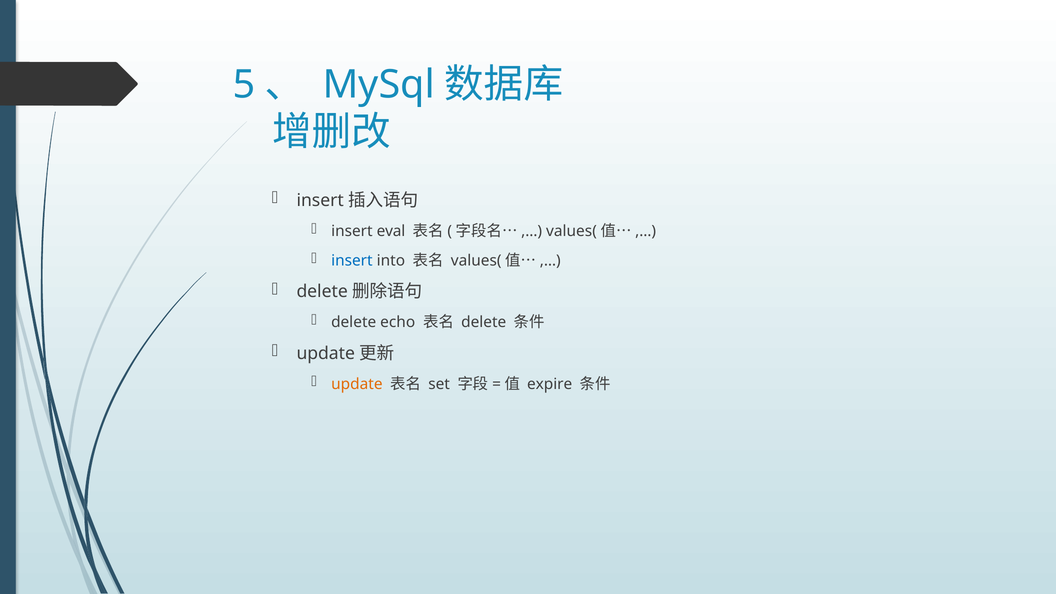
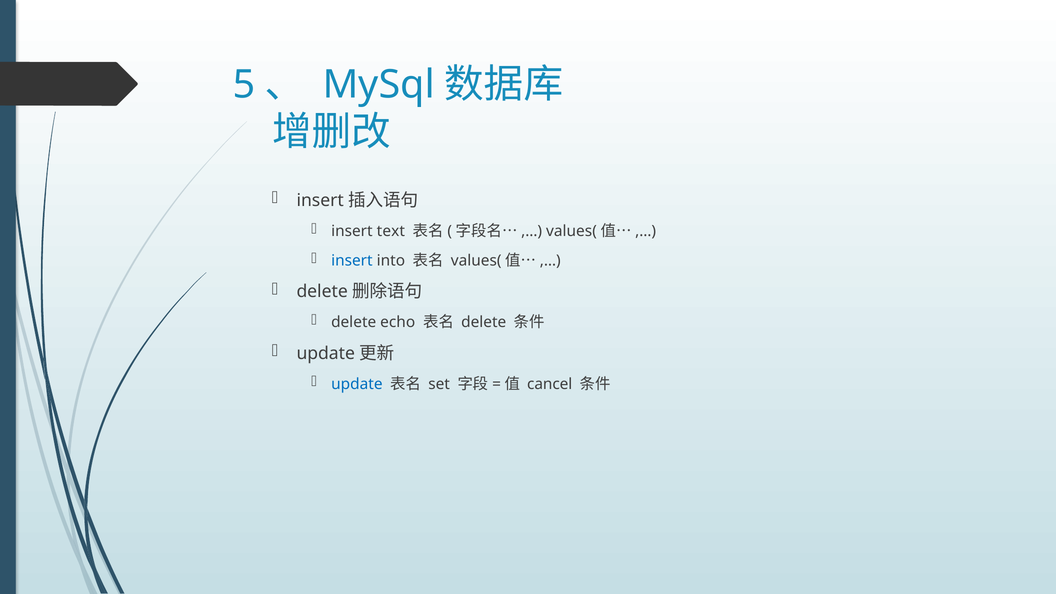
eval: eval -> text (391, 231)
update colour: orange -> blue (357, 384)
expire: expire -> cancel (550, 384)
